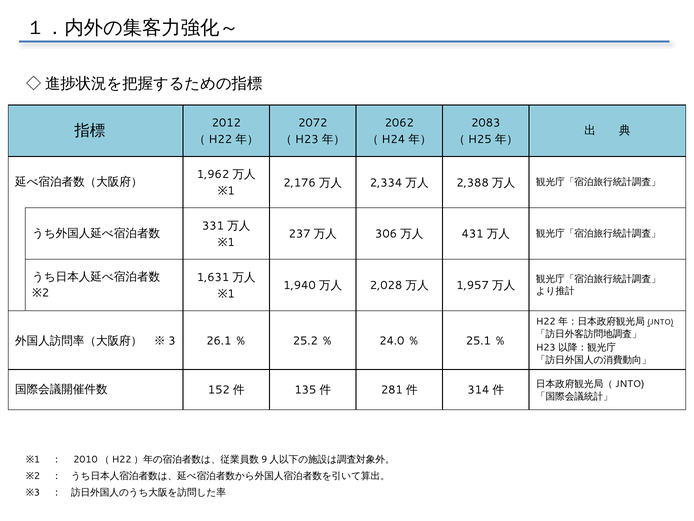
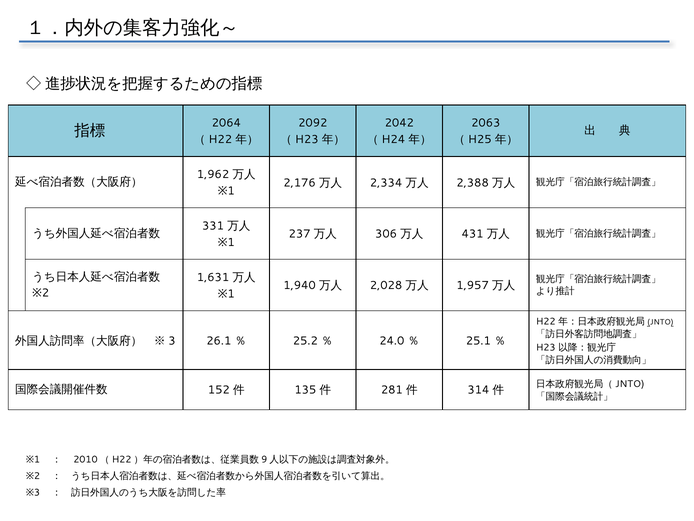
2012: 2012 -> 2064 (226, 123)
2072: 2072 -> 2092 (313, 123)
2062: 2062 -> 2042 (399, 123)
2083: 2083 -> 2063 (486, 123)
